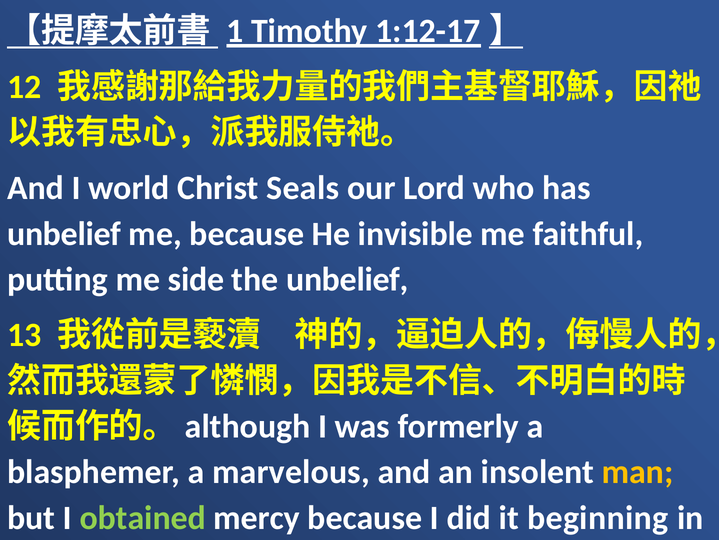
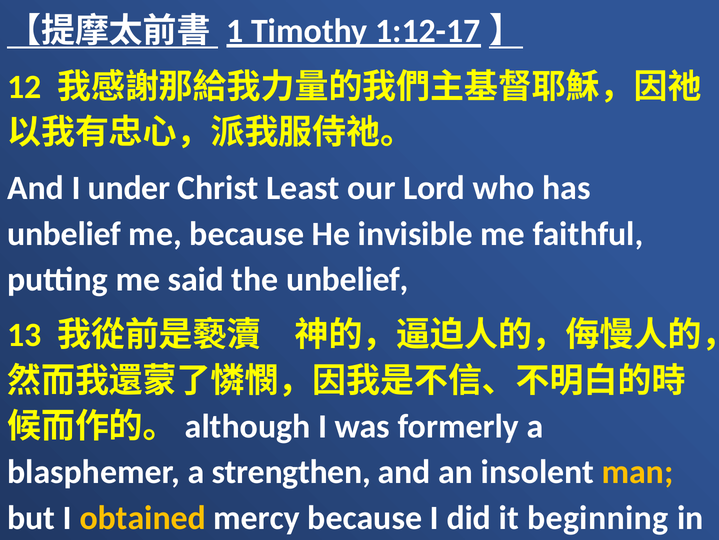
world: world -> under (129, 188)
Seals: Seals -> Least (303, 188)
side: side -> said (196, 279)
marvelous: marvelous -> strengthen (291, 472)
obtained colour: light green -> yellow (143, 517)
